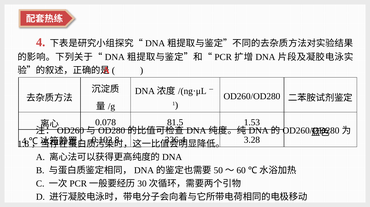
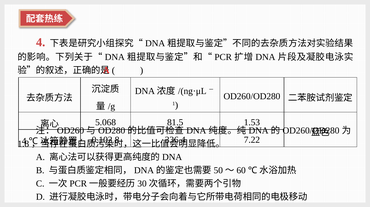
0.078: 0.078 -> 5.068 (106, 123)
3.28: 3.28 -> 7.22 (252, 140)
